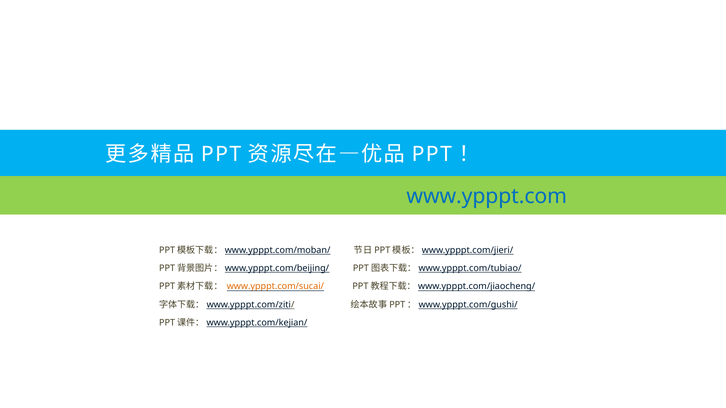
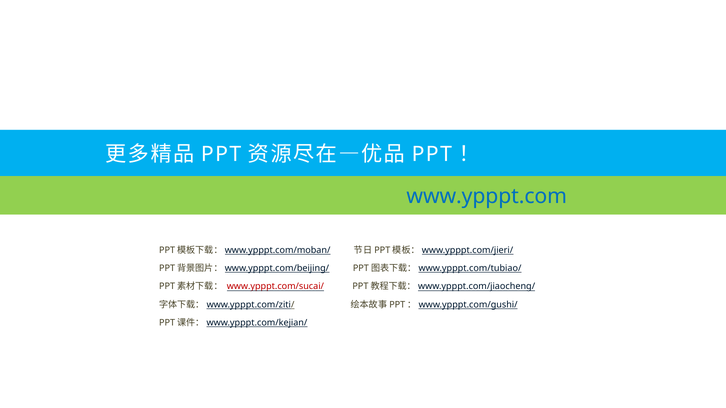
www.ypppt.com/sucai/ colour: orange -> red (275, 287)
